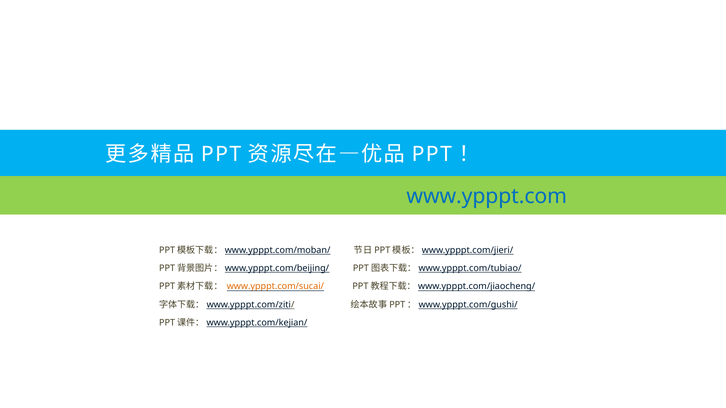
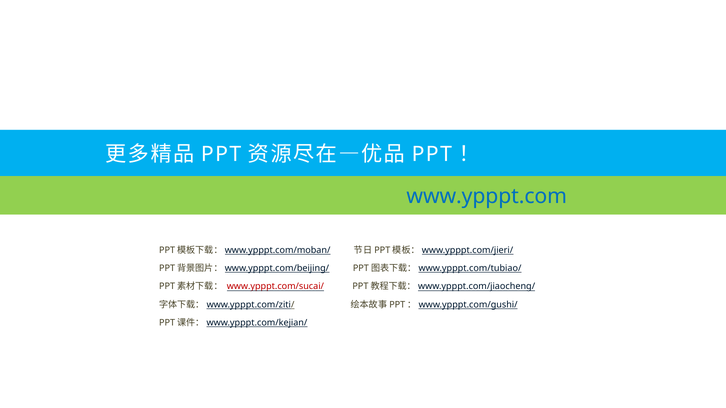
www.ypppt.com/sucai/ colour: orange -> red (275, 287)
